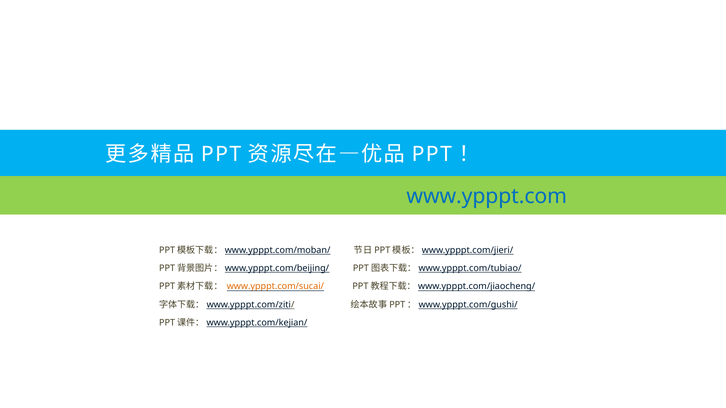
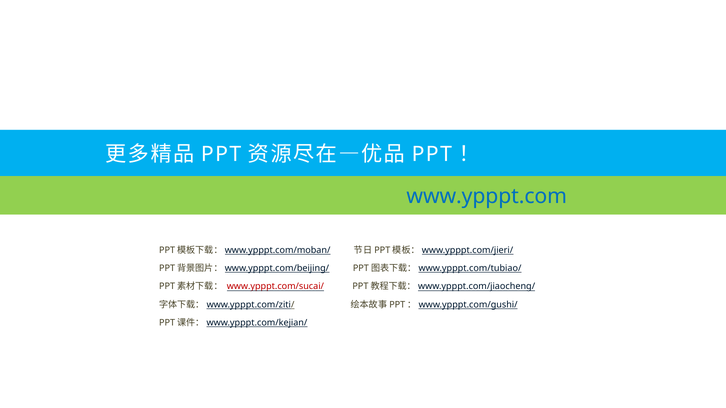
www.ypppt.com/sucai/ colour: orange -> red (275, 287)
